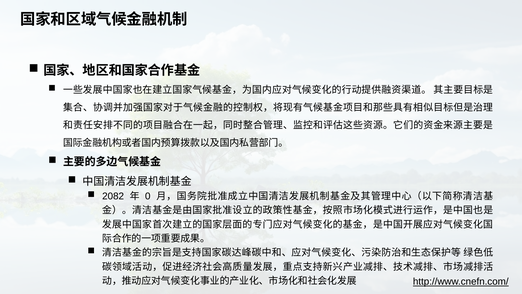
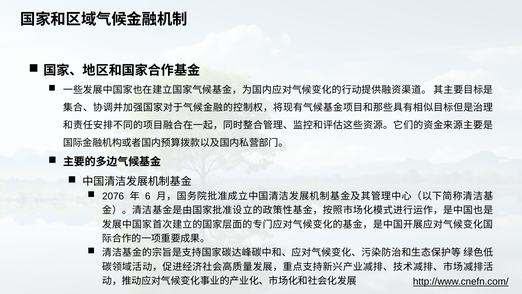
2082: 2082 -> 2076 (113, 196)
0: 0 -> 6 (148, 196)
